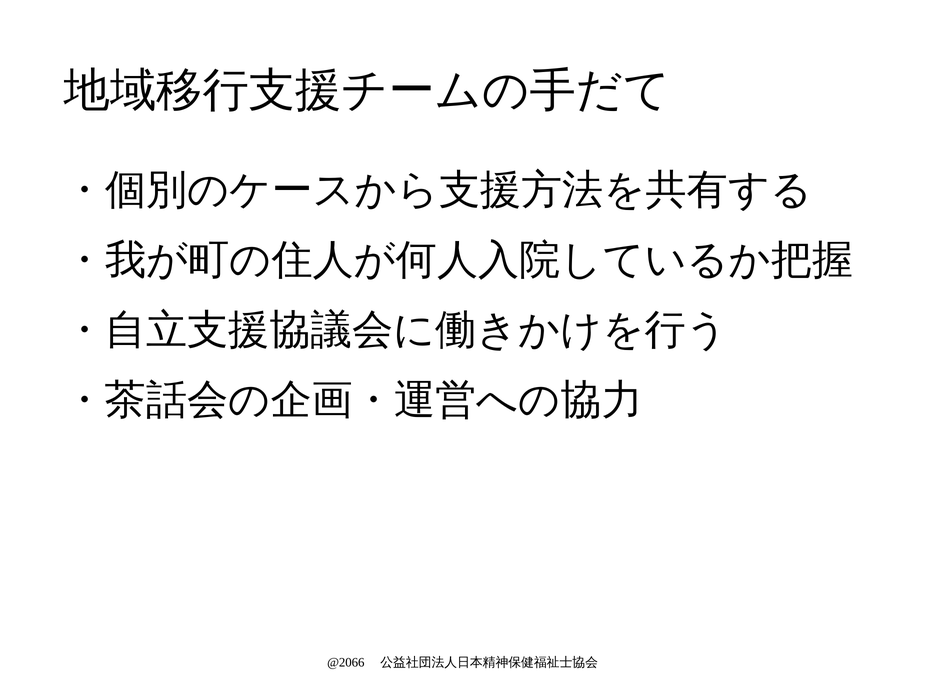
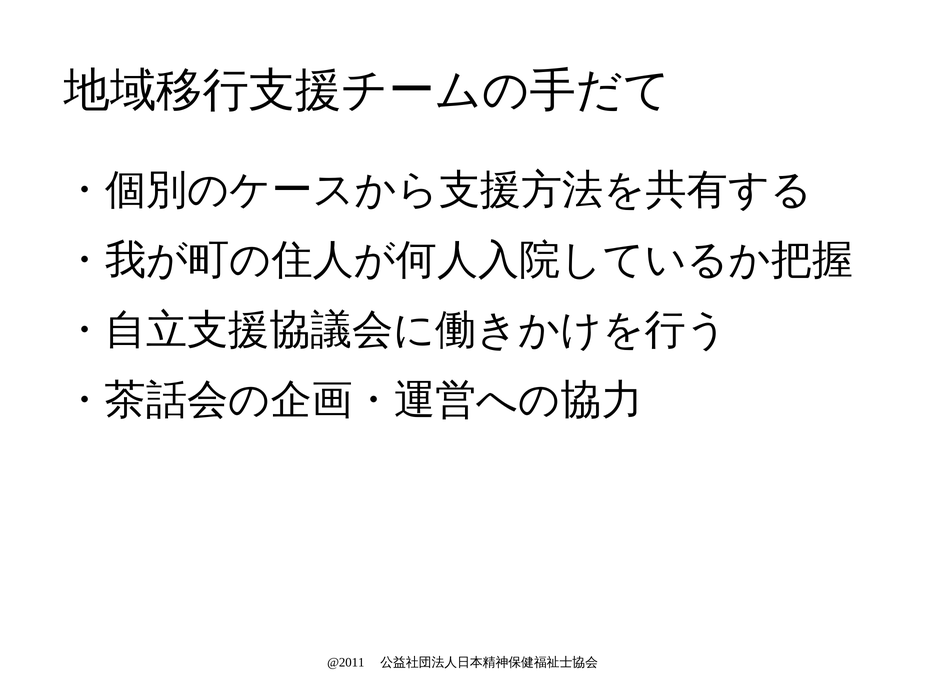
@2066: @2066 -> @2011 (346, 662)
